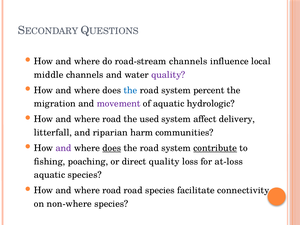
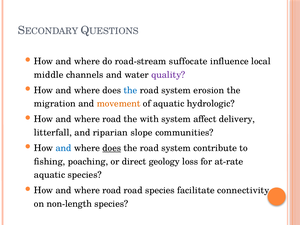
road-stream channels: channels -> suffocate (188, 61)
percent: percent -> erosion (209, 90)
movement colour: purple -> orange (119, 104)
used: used -> with (149, 119)
harm: harm -> slope (141, 133)
and colour: purple -> blue (64, 148)
contribute underline: present -> none (215, 148)
direct quality: quality -> geology (164, 162)
at-loss: at-loss -> at-rate (229, 162)
non-where: non-where -> non-length (69, 204)
